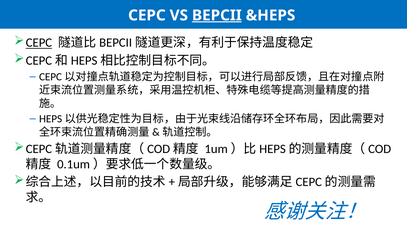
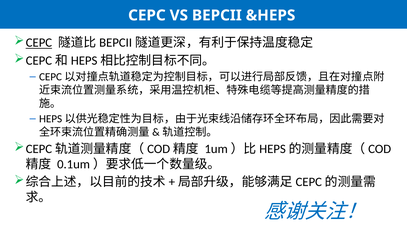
BEPCII underline: present -> none (217, 15)
